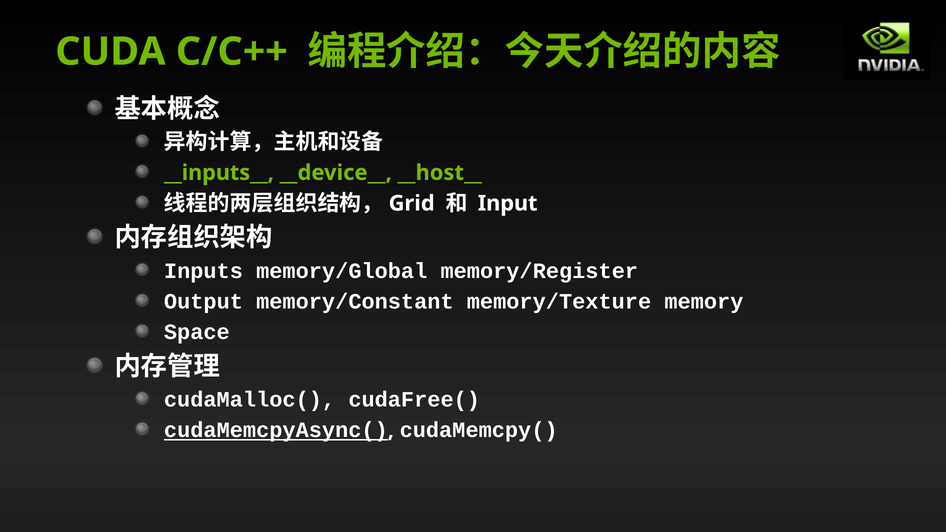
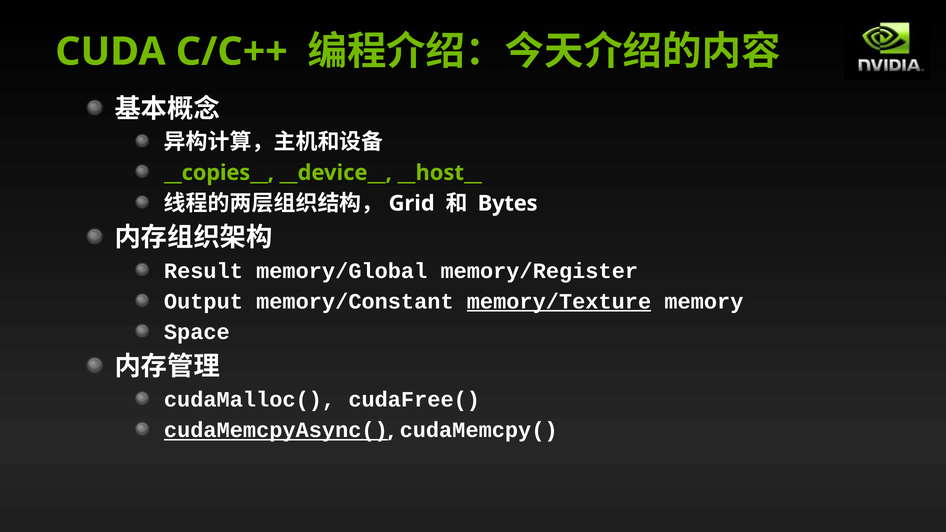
__inputs__: __inputs__ -> __copies__ (219, 173)
Input: Input -> Bytes (508, 203)
Inputs: Inputs -> Result (203, 271)
memory/Texture underline: none -> present (559, 302)
